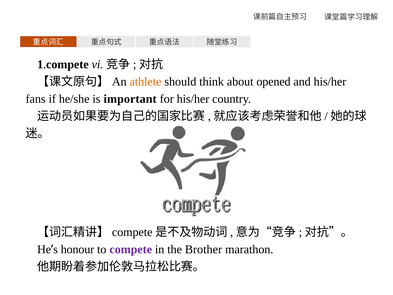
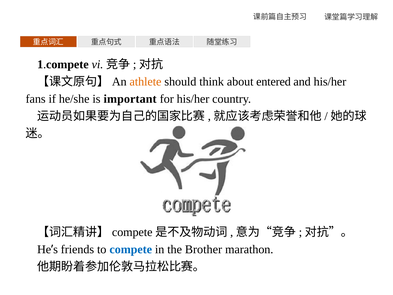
opened: opened -> entered (273, 82)
honour: honour -> friends (77, 249)
compete colour: purple -> blue (131, 249)
